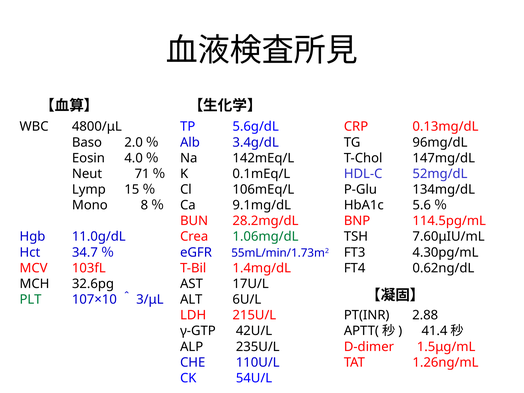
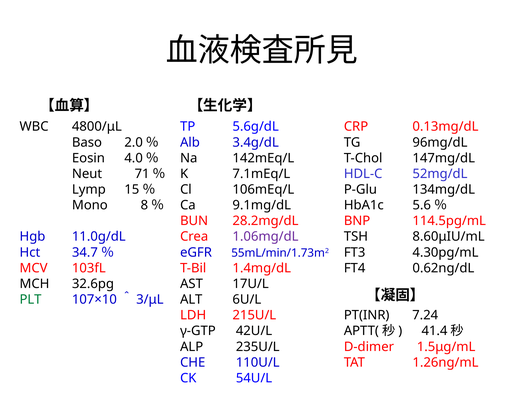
0.1mEq/L: 0.1mEq/L -> 7.1mEq/L (261, 174)
1.06mg/dL colour: green -> purple (266, 237)
7.60μIU/mL: 7.60μIU/mL -> 8.60μIU/mL (449, 237)
2.88: 2.88 -> 7.24 (425, 315)
